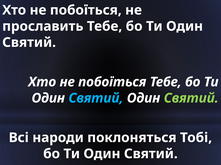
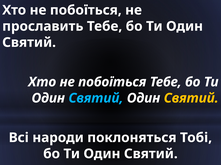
Святий colour: light green -> yellow (191, 99)
